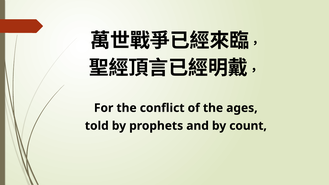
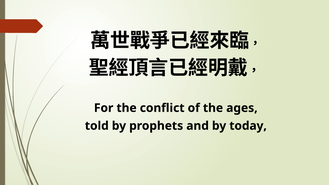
count: count -> today (248, 126)
